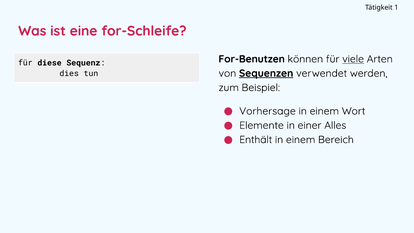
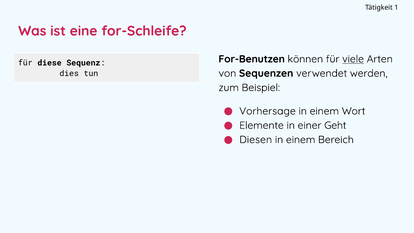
Sequenzen underline: present -> none (266, 73)
Alles: Alles -> Geht (335, 125)
Enthält: Enthält -> Diesen (256, 140)
